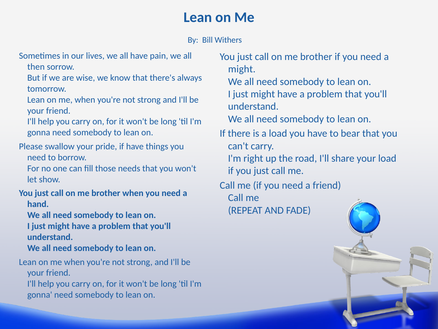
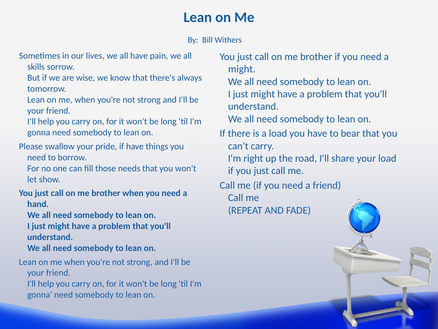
then: then -> skills (36, 67)
